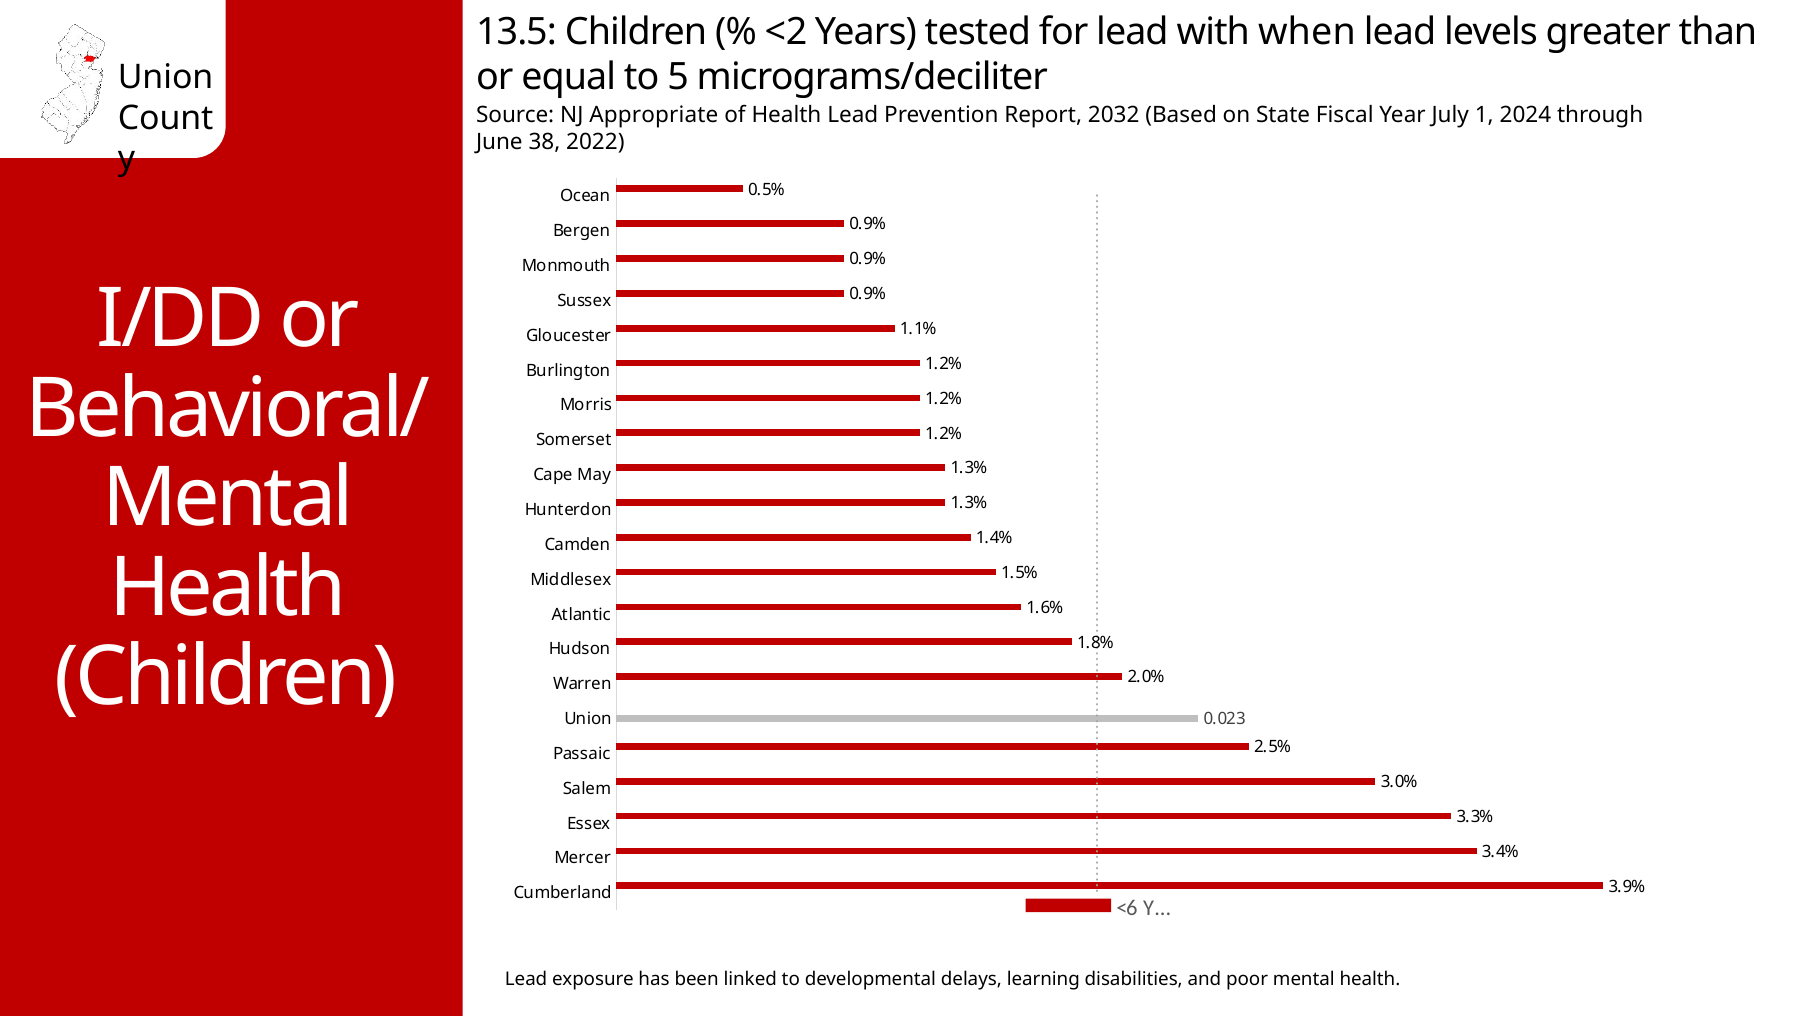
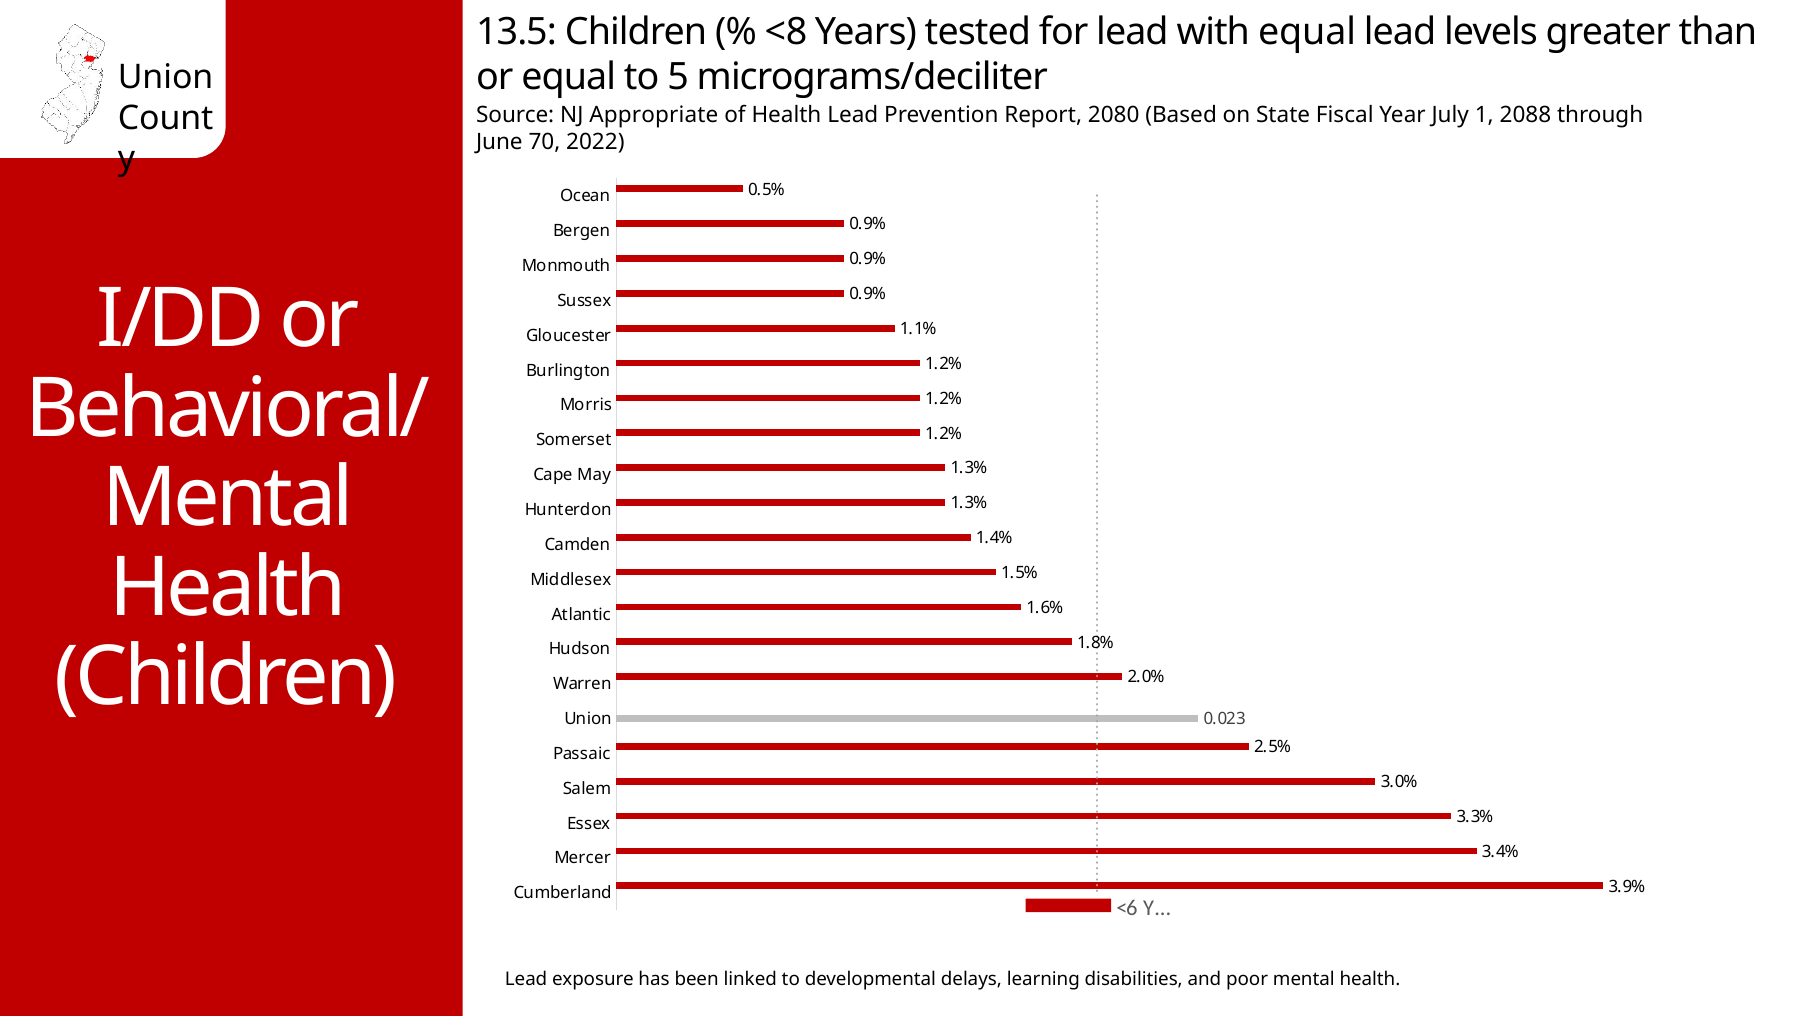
<2: <2 -> <8 (786, 32)
with when: when -> equal (1307, 32)
2032: 2032 -> 2080 (1114, 115)
2024: 2024 -> 2088 (1525, 115)
38: 38 -> 70 (544, 142)
